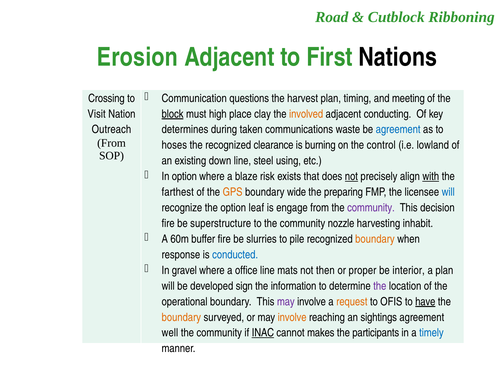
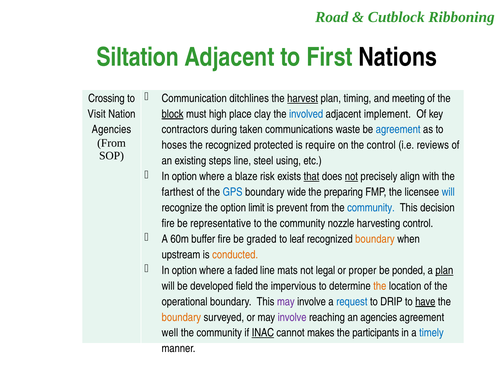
Erosion: Erosion -> Siltation (138, 57)
questions: questions -> ditchlines (249, 98)
harvest underline: none -> present (303, 98)
involved colour: orange -> blue (306, 114)
conducting: conducting -> implement (387, 114)
Outreach: Outreach -> Agencies (111, 130)
determines: determines -> contractors (185, 130)
clearance: clearance -> protected (273, 145)
burning: burning -> require (320, 145)
lowland: lowland -> reviews (433, 145)
down: down -> steps (220, 161)
that underline: none -> present (311, 177)
with underline: present -> none (431, 177)
GPS colour: orange -> blue (233, 192)
leaf: leaf -> limit (256, 208)
engage: engage -> prevent (292, 208)
community colour: purple -> blue (371, 208)
superstructure: superstructure -> representative (221, 224)
harvesting inhabit: inhabit -> control (418, 224)
slurries: slurries -> graded (261, 239)
pile: pile -> leaf (297, 239)
response: response -> upstream (181, 255)
conducted colour: blue -> orange (235, 255)
gravel: gravel -> option (184, 271)
office: office -> faded (246, 271)
then: then -> legal (325, 271)
interior: interior -> ponded (409, 271)
plan underline: none -> present (444, 271)
sign: sign -> field (244, 286)
information: information -> impervious (294, 286)
the colour: purple -> orange (380, 286)
request colour: orange -> blue (352, 302)
OFIS: OFIS -> DRIP (391, 302)
involve colour: orange -> purple (292, 318)
an sightings: sightings -> agencies (379, 318)
